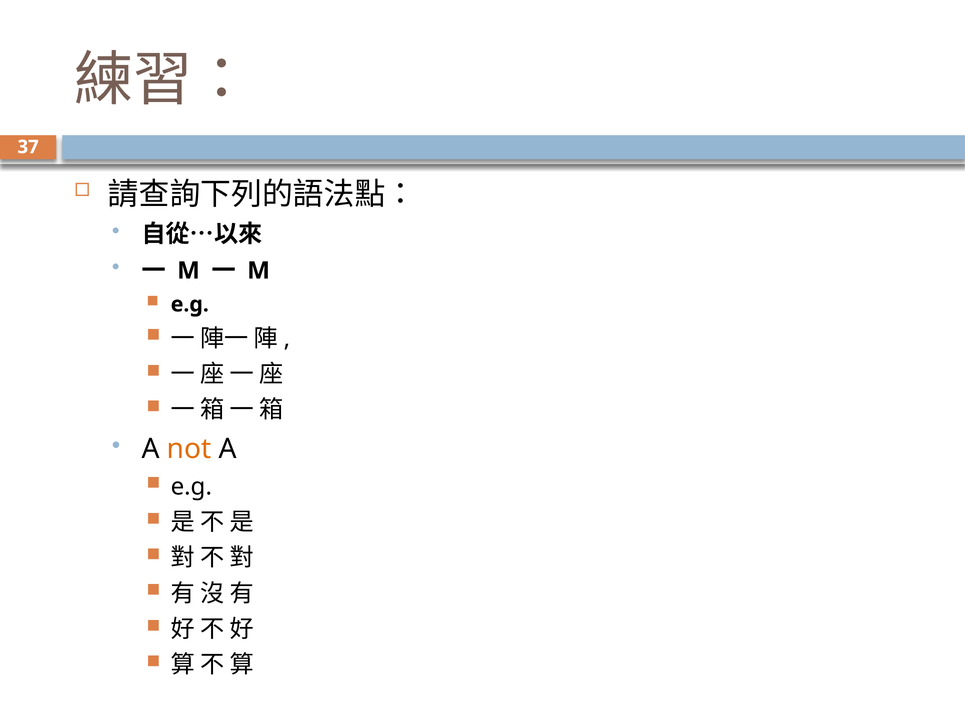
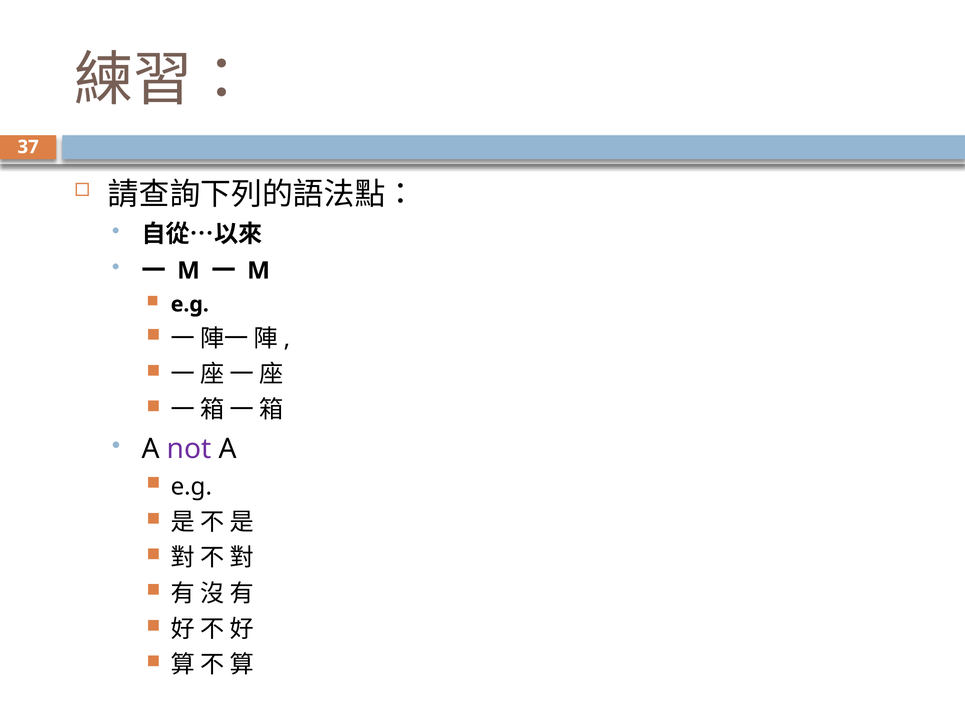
not colour: orange -> purple (189, 449)
